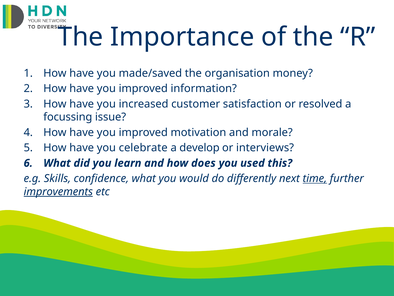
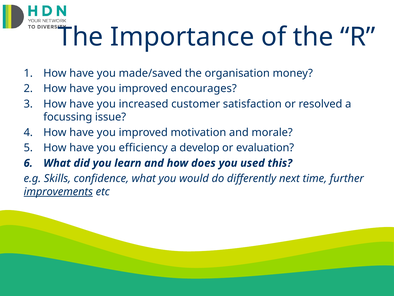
information: information -> encourages (204, 88)
celebrate: celebrate -> efficiency (143, 148)
interviews: interviews -> evaluation (265, 148)
time underline: present -> none (315, 178)
